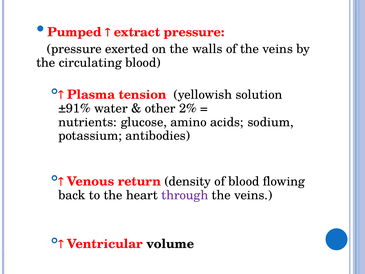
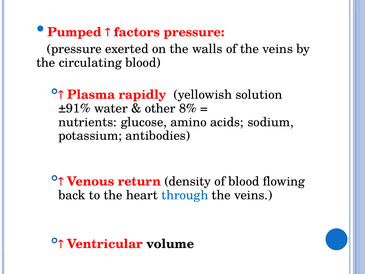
extract: extract -> factors (137, 32)
tension: tension -> rapidly (143, 95)
2%: 2% -> 8% (188, 108)
through colour: purple -> blue (185, 195)
